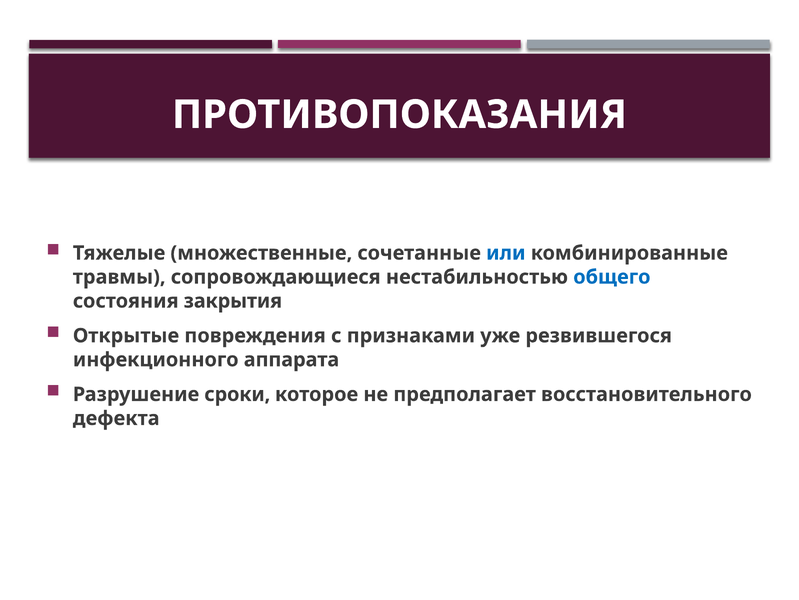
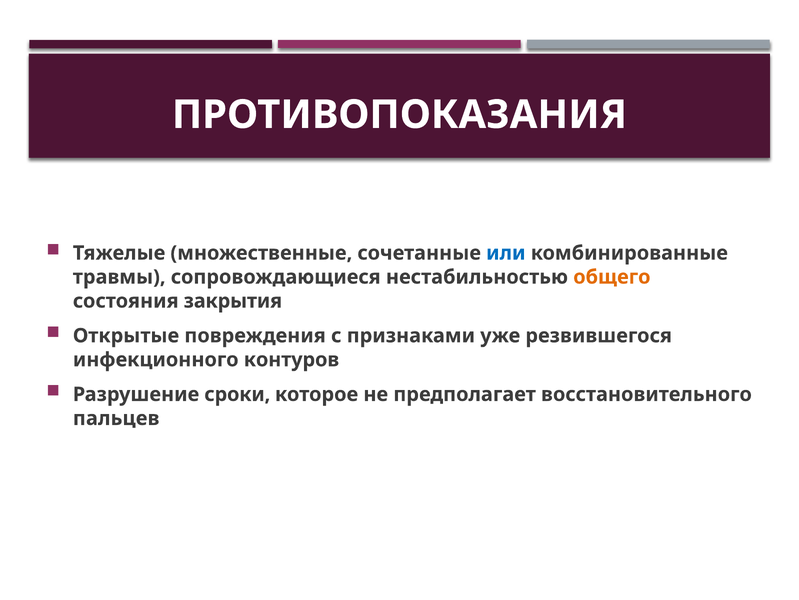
общего colour: blue -> orange (612, 277)
аппарата: аппарата -> контуров (291, 359)
дефекта: дефекта -> пальцев (116, 418)
